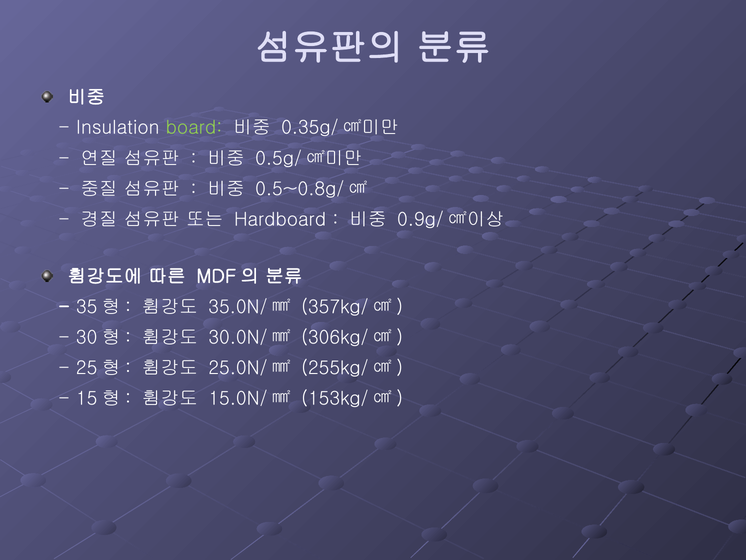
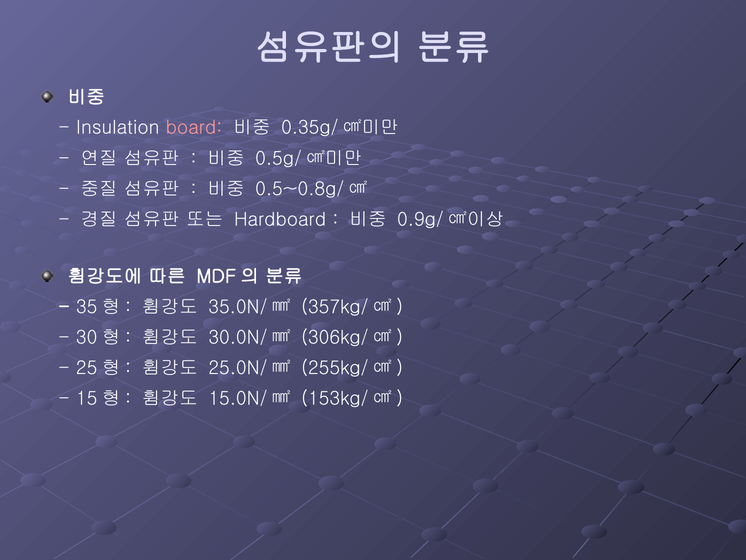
board colour: light green -> pink (194, 128)
